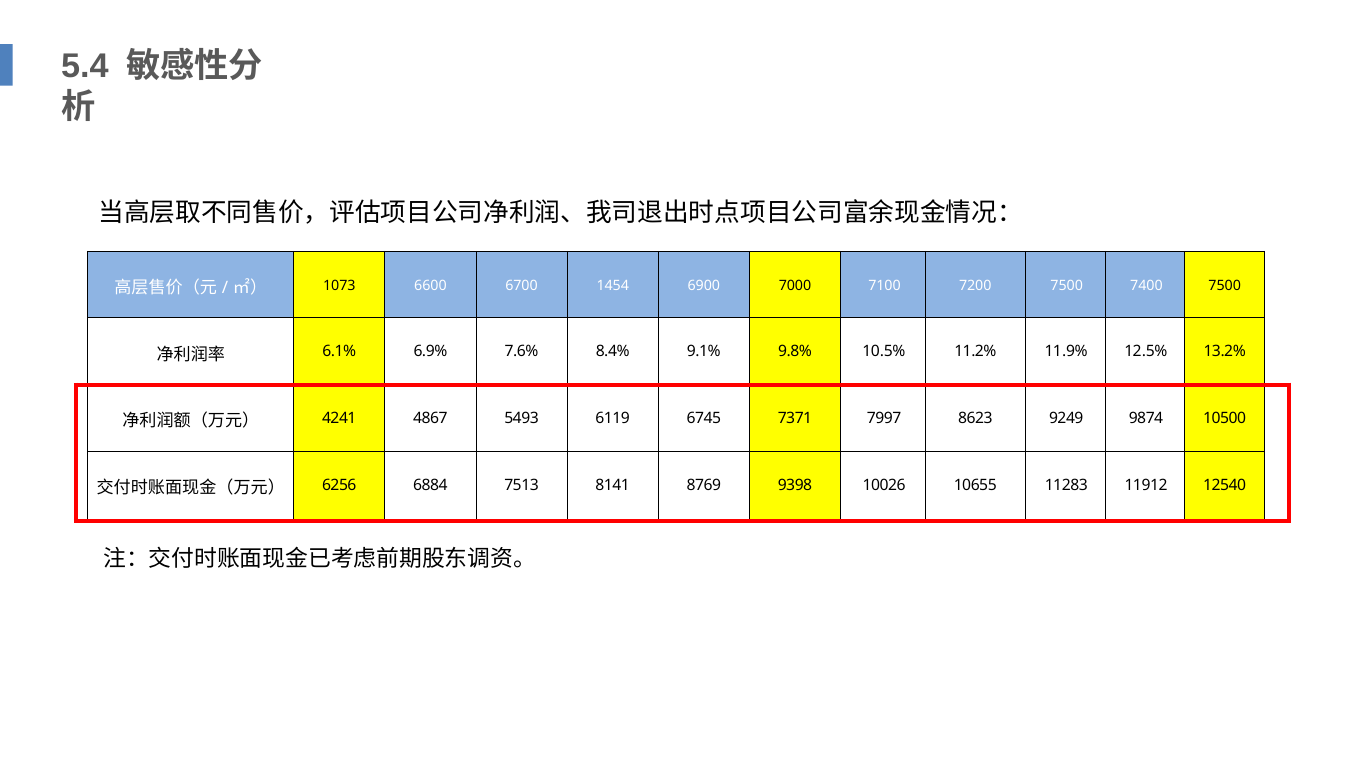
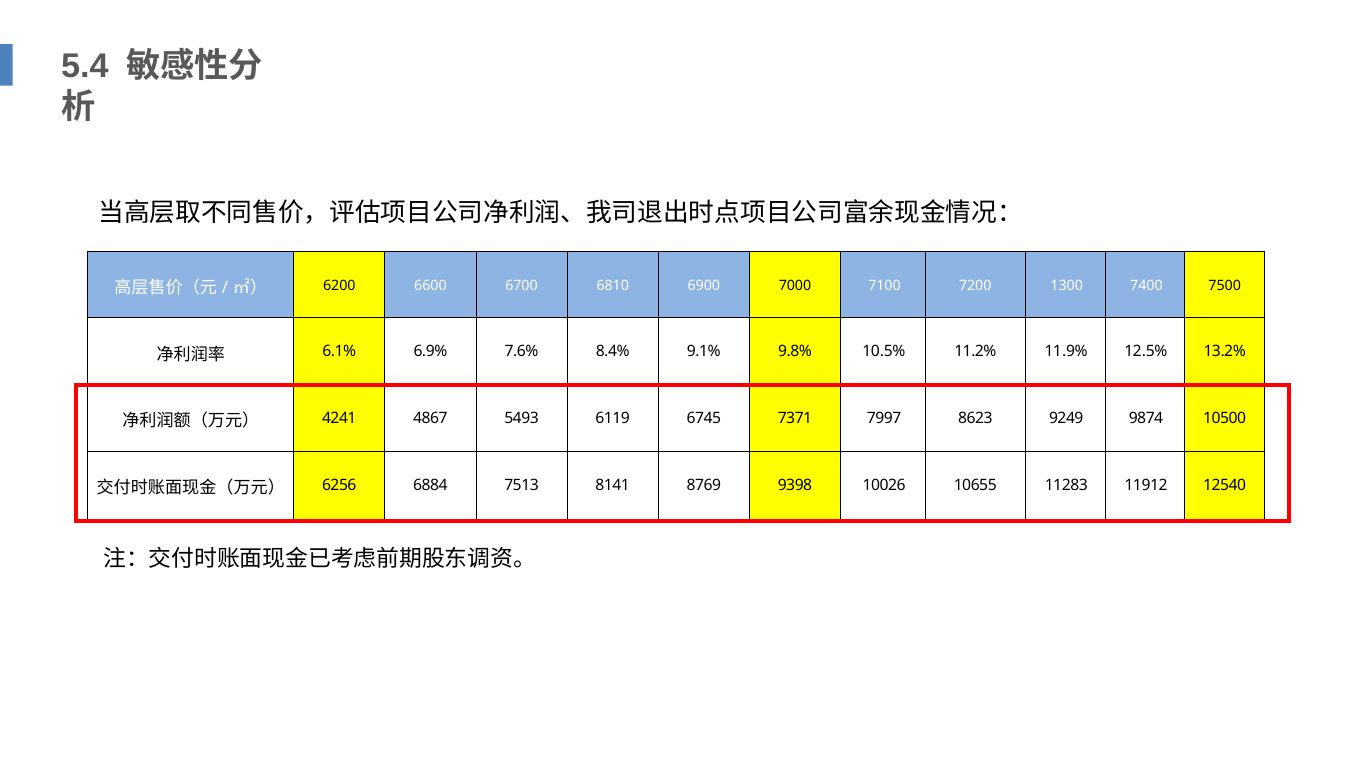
1073: 1073 -> 6200 (339, 286)
1454: 1454 -> 6810 (613, 286)
7200 7500: 7500 -> 1300 (1067, 286)
